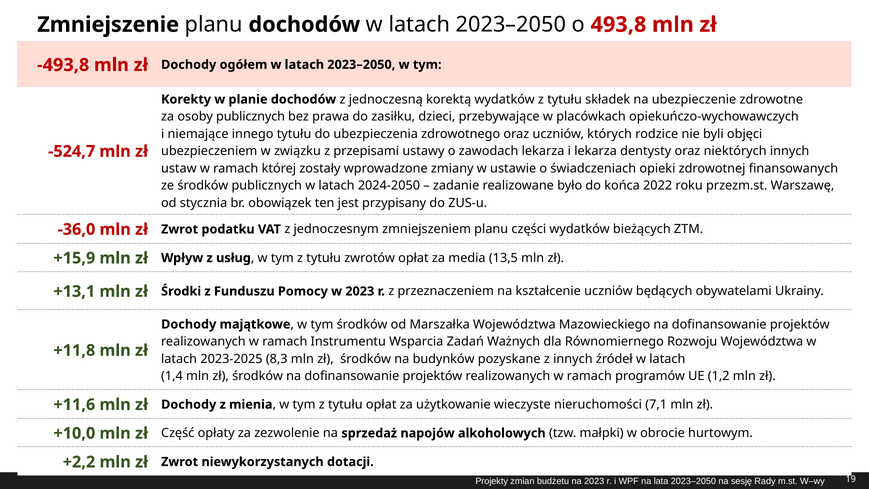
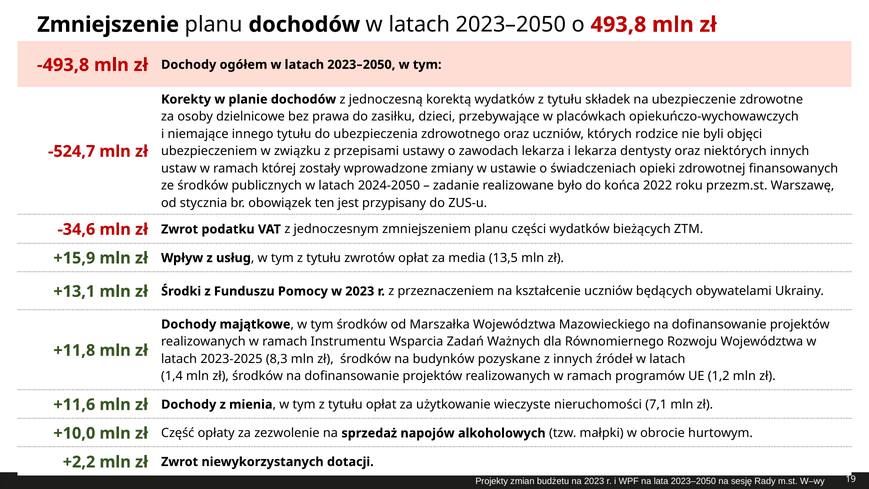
osoby publicznych: publicznych -> dzielnicowe (251, 117)
-36,0: -36,0 -> -34,6 (76, 229)
